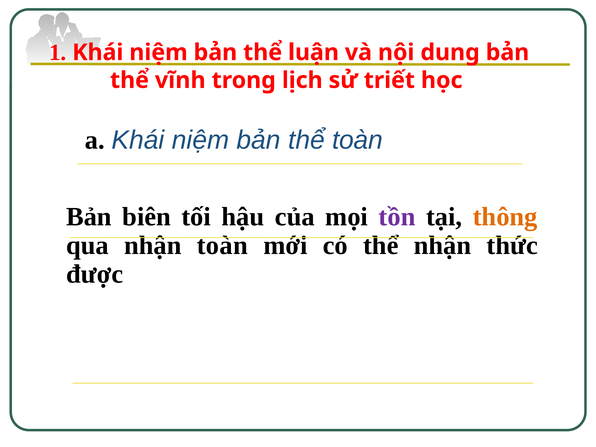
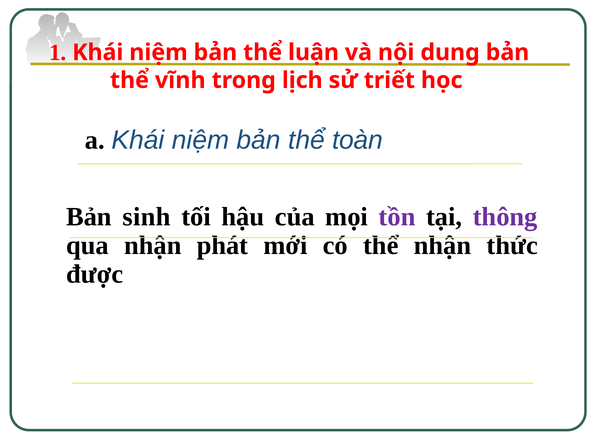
biên: biên -> sinh (146, 217)
thông colour: orange -> purple (505, 217)
nhận toàn: toàn -> phát (222, 246)
